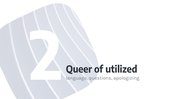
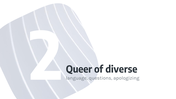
utilized: utilized -> diverse (121, 69)
